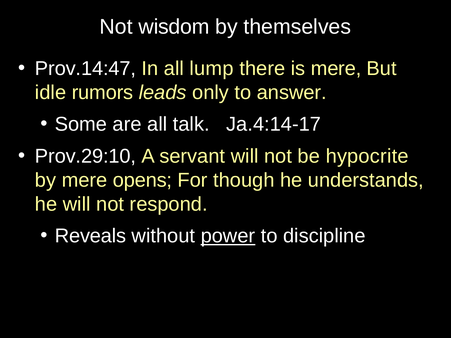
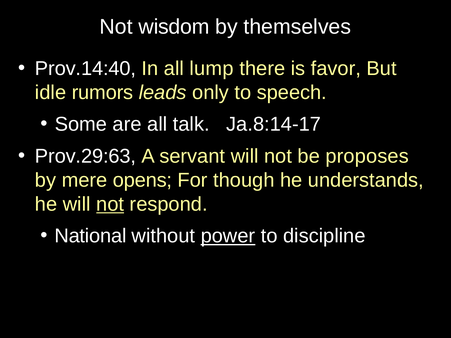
Prov.14:47: Prov.14:47 -> Prov.14:40 (86, 69)
is mere: mere -> favor (336, 69)
answer: answer -> speech (292, 93)
Ja.4:14-17: Ja.4:14-17 -> Ja.8:14-17 (274, 124)
Prov.29:10: Prov.29:10 -> Prov.29:63 (86, 156)
hypocrite: hypocrite -> proposes (367, 156)
not underline: none -> present (110, 204)
Reveals: Reveals -> National (90, 236)
